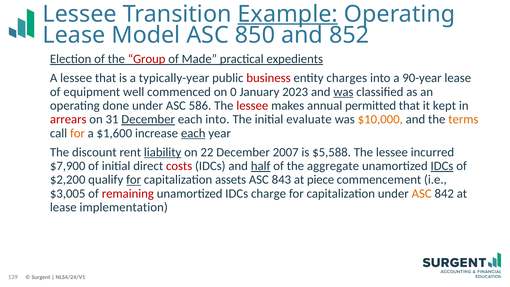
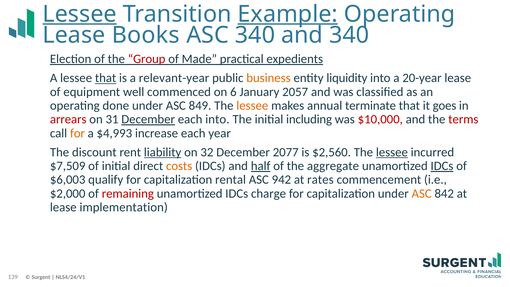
Lessee underline: none -> present (80, 14)
Model: Model -> Books (146, 35)
ASC 850: 850 -> 340 (255, 35)
and 852: 852 -> 340 (349, 35)
that underline: none -> present (106, 78)
typically-year: typically-year -> relevant-year (174, 78)
business colour: red -> orange (269, 78)
charges: charges -> liquidity (347, 78)
90-year: 90-year -> 20-year (422, 78)
0: 0 -> 6 (233, 92)
2023: 2023 -> 2057 (295, 92)
was underline: present -> none (343, 92)
586: 586 -> 849 (200, 106)
lessee colour: red -> orange (252, 106)
permitted: permitted -> terminate (371, 106)
kept: kept -> goes (445, 106)
evaluate: evaluate -> including (309, 119)
$10,000 colour: orange -> red (380, 119)
terms colour: orange -> red (463, 119)
$1,600: $1,600 -> $4,993 (114, 133)
each underline: present -> none (193, 133)
22: 22 -> 32 (207, 152)
2007: 2007 -> 2077 (286, 152)
$5,588: $5,588 -> $2,560 (332, 152)
lessee underline: none -> present (392, 152)
$7,900: $7,900 -> $7,509 (68, 166)
costs colour: red -> orange (179, 166)
$2,200: $2,200 -> $6,003 (68, 180)
for underline: present -> none (134, 180)
assets: assets -> rental (231, 180)
843: 843 -> 942 (281, 180)
piece: piece -> rates (320, 180)
$3,005: $3,005 -> $2,000 (68, 193)
